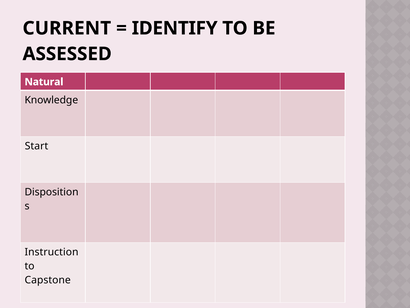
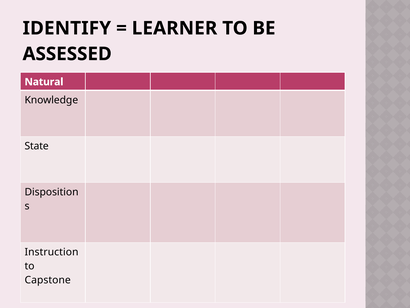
CURRENT: CURRENT -> IDENTIFY (67, 28)
IDENTIFY: IDENTIFY -> LEARNER (174, 28)
Start: Start -> State (37, 146)
